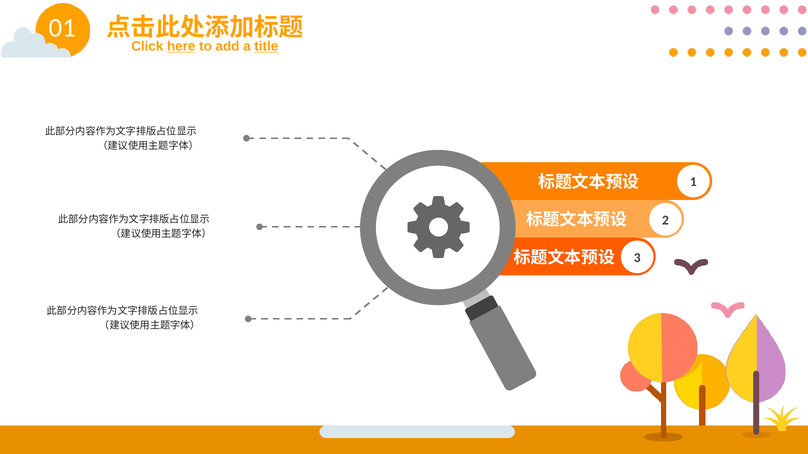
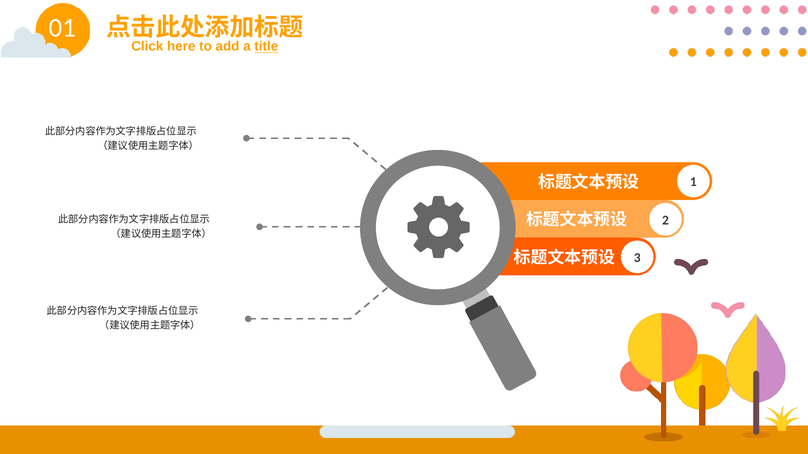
here underline: present -> none (181, 46)
